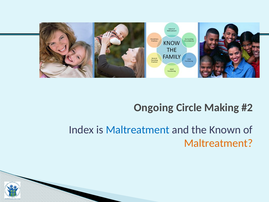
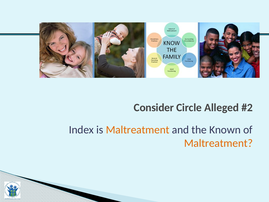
Ongoing: Ongoing -> Consider (154, 107)
Making: Making -> Alleged (222, 107)
Maltreatment colour: blue -> orange (138, 130)
